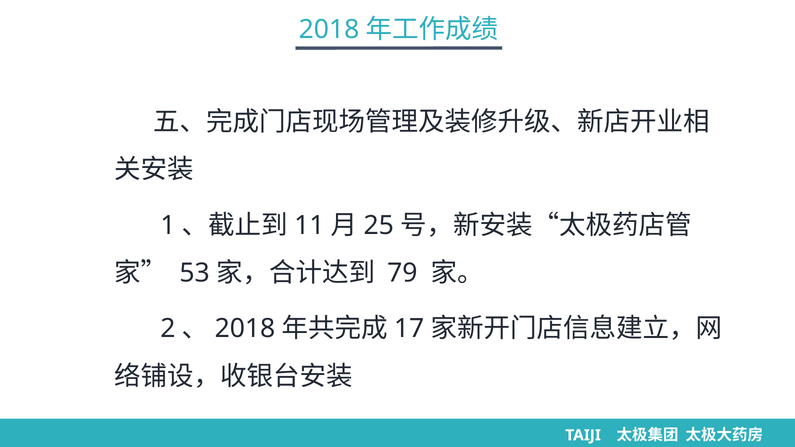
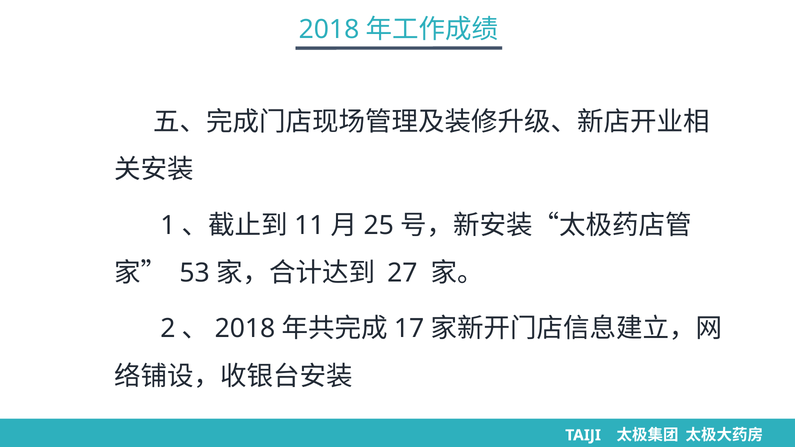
79: 79 -> 27 (402, 273)
